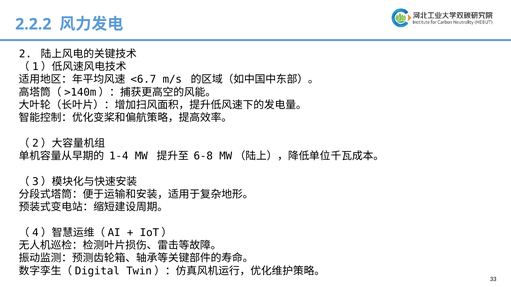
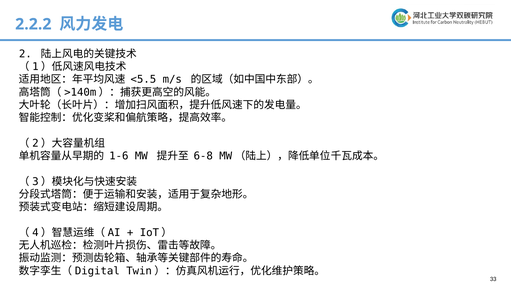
<6.7: <6.7 -> <5.5 (143, 80)
1-4: 1-4 -> 1-6 (119, 156)
